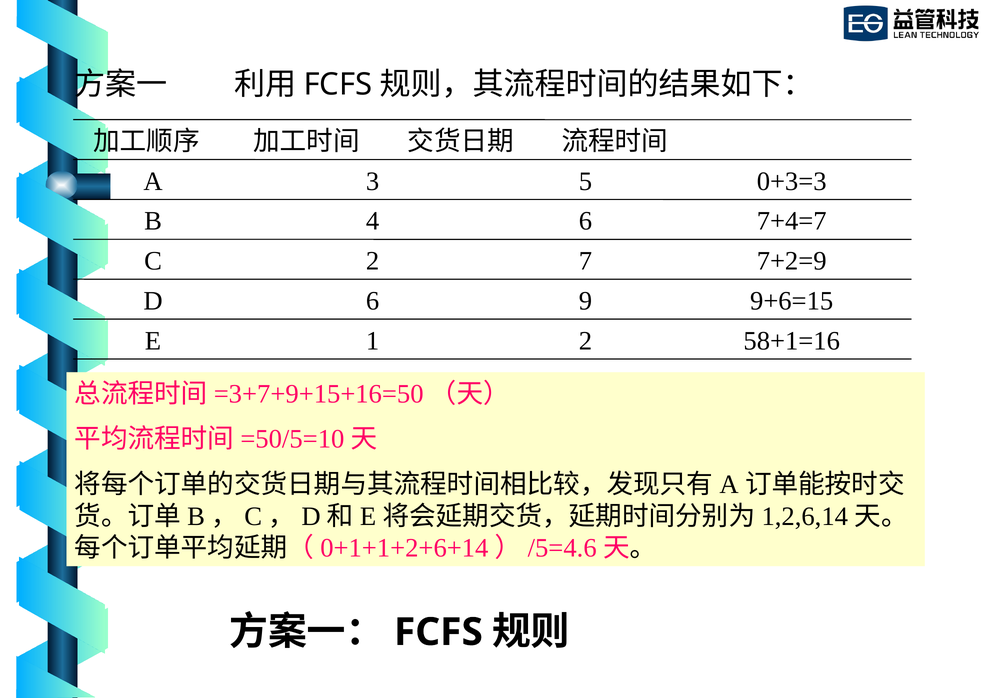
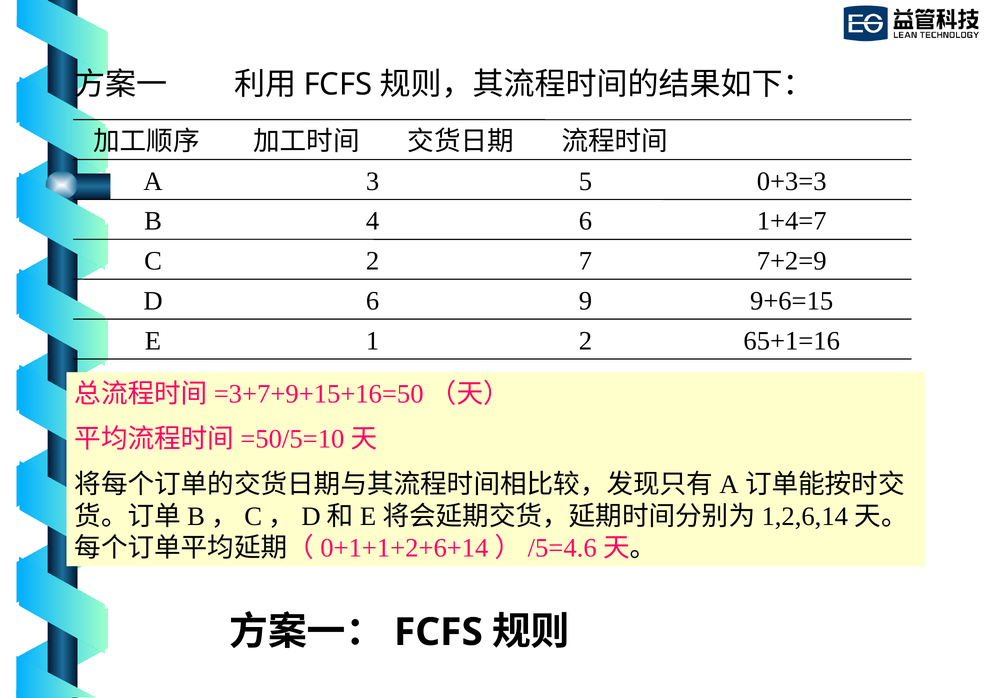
7+4=7: 7+4=7 -> 1+4=7 (792, 221)
58+1=16: 58+1=16 -> 65+1=16 (792, 341)
